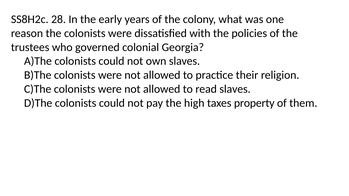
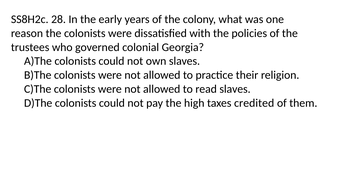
property: property -> credited (254, 103)
